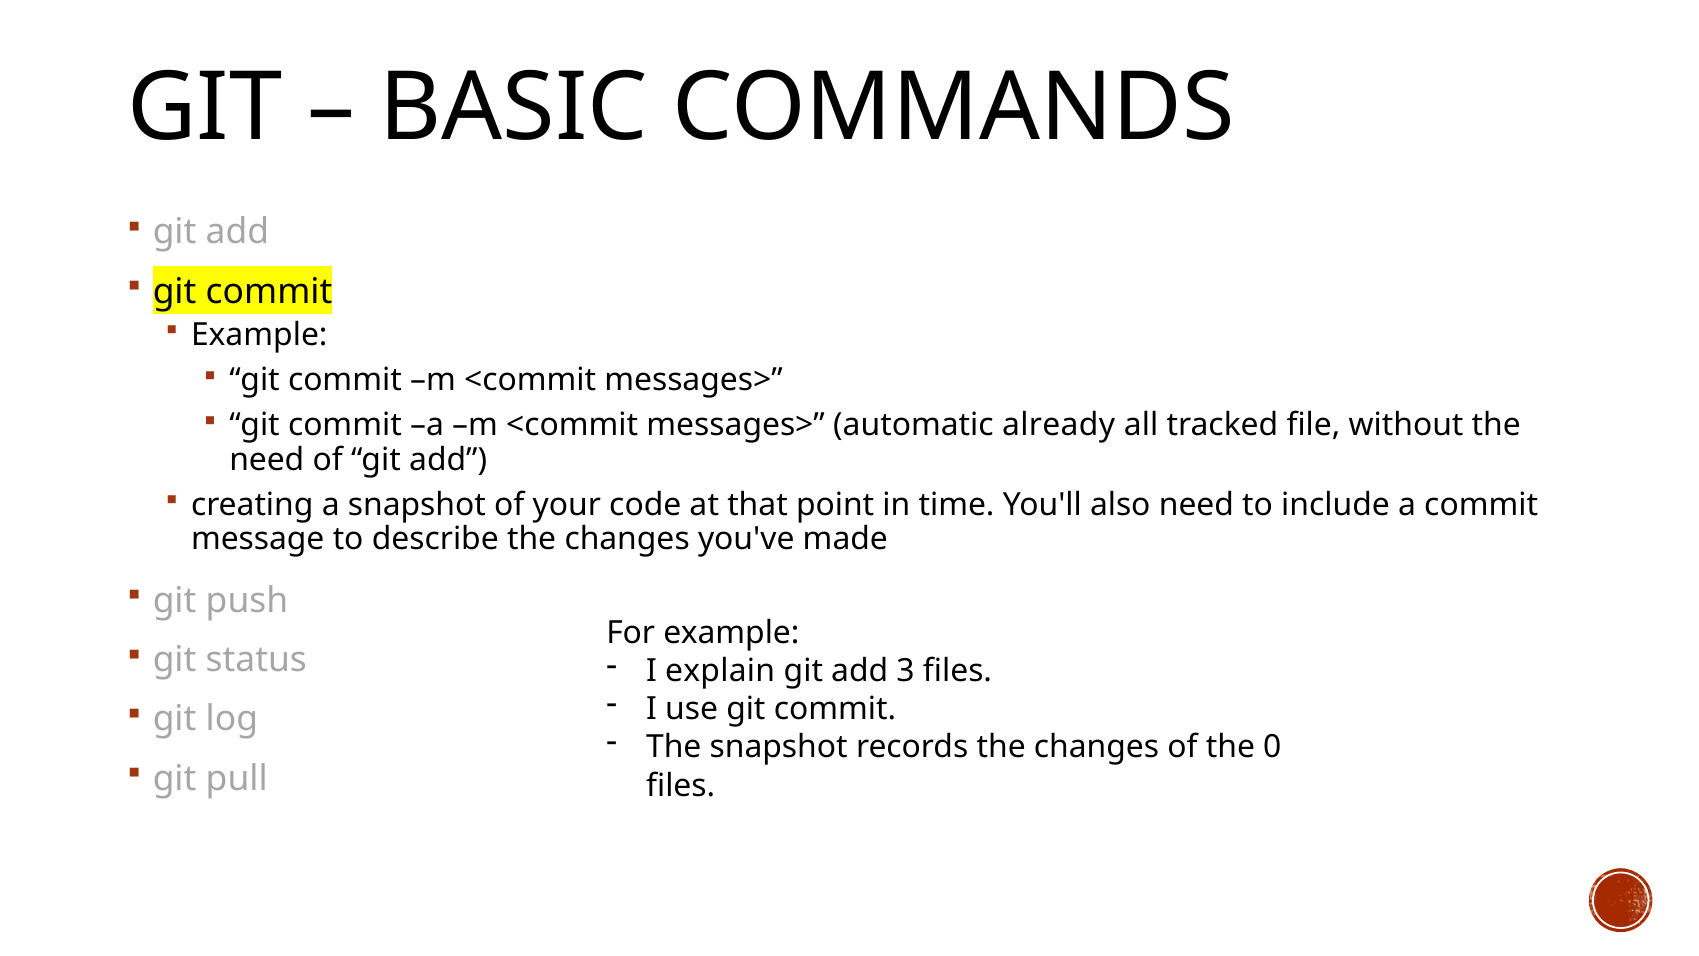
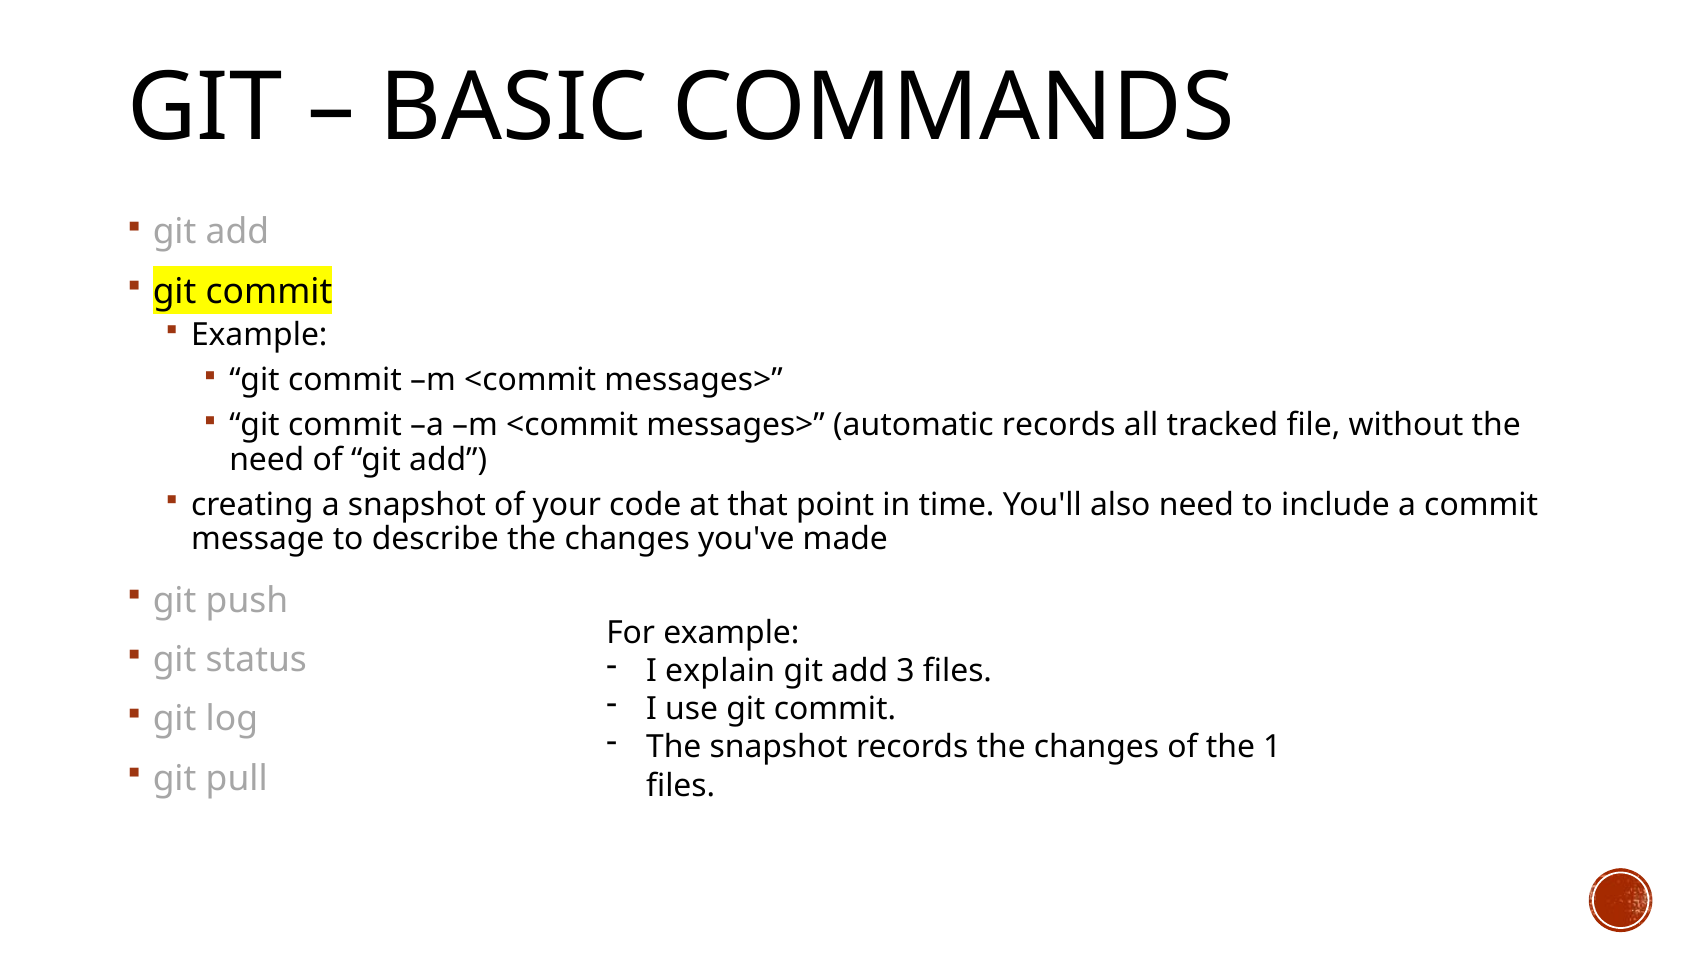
automatic already: already -> records (1059, 425)
0: 0 -> 1 (1272, 747)
